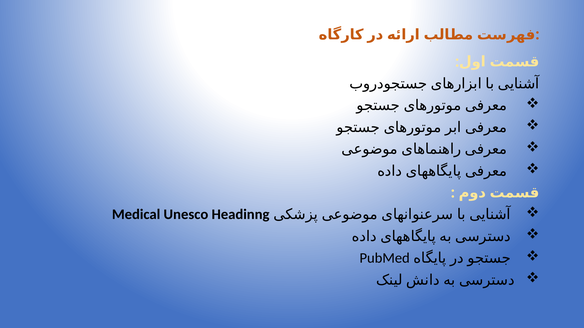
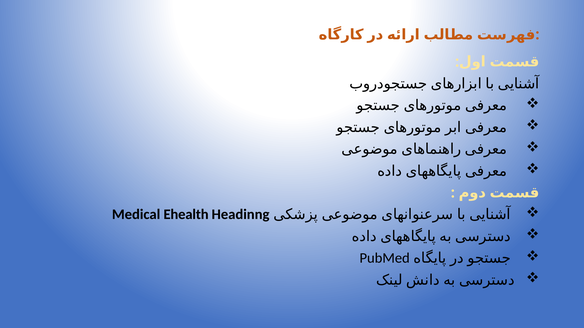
Unesco: Unesco -> Ehealth (186, 215)
